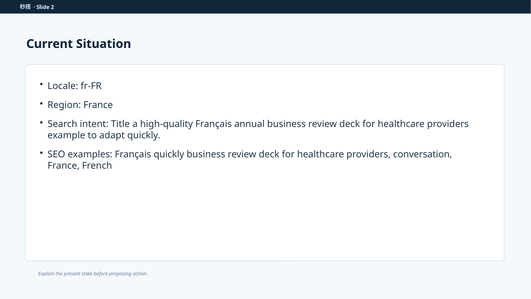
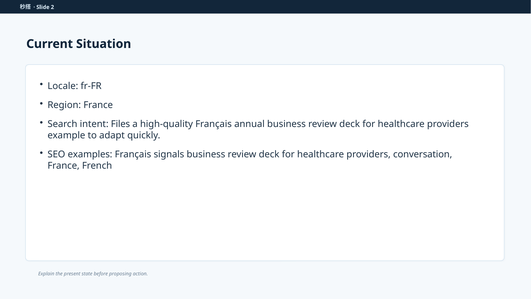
Title: Title -> Files (120, 124)
Français quickly: quickly -> signals (169, 154)
